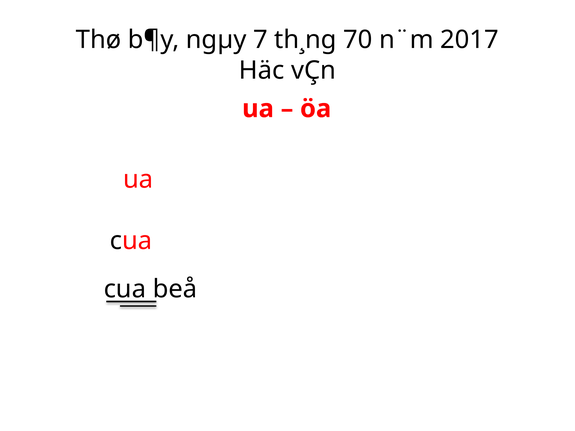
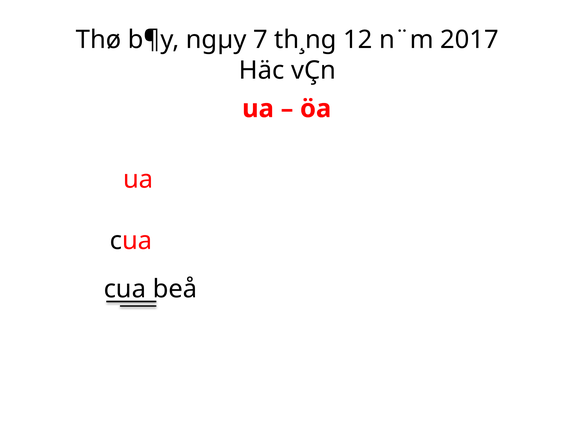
70: 70 -> 12 (358, 40)
